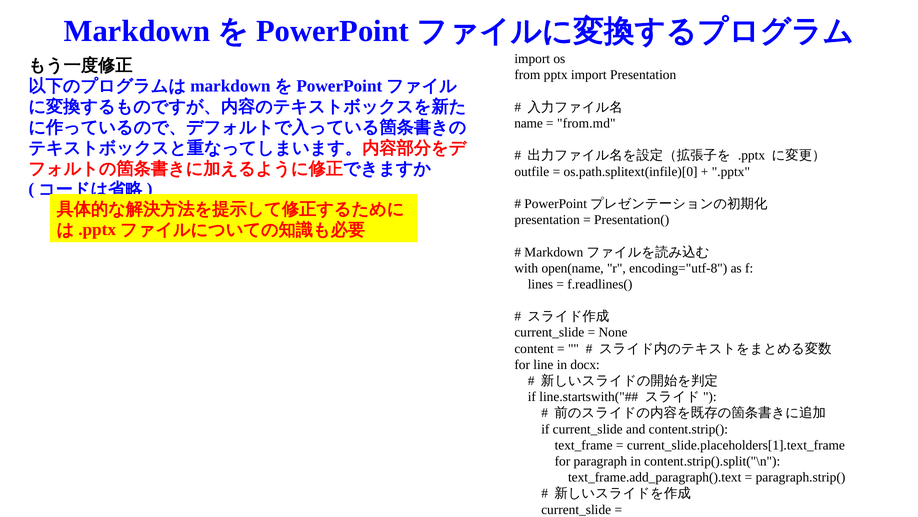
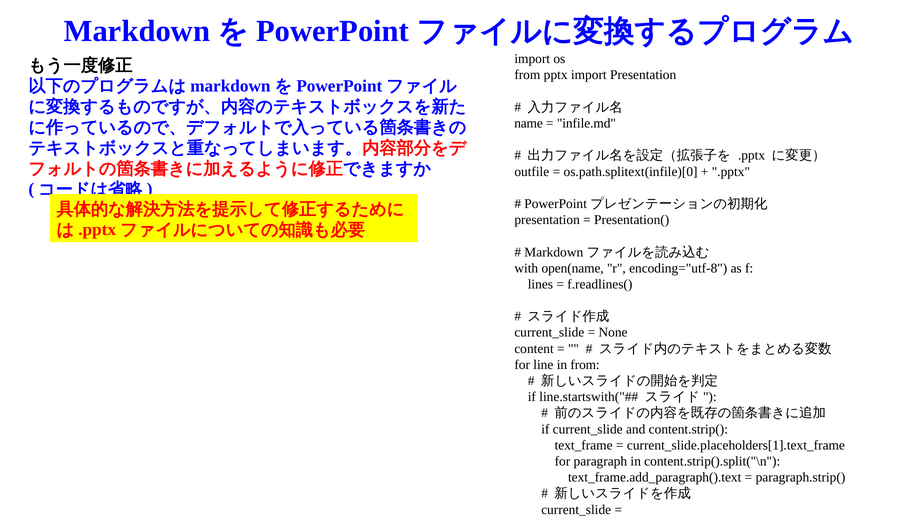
from.md: from.md -> infile.md (586, 123)
in docx: docx -> from (585, 364)
